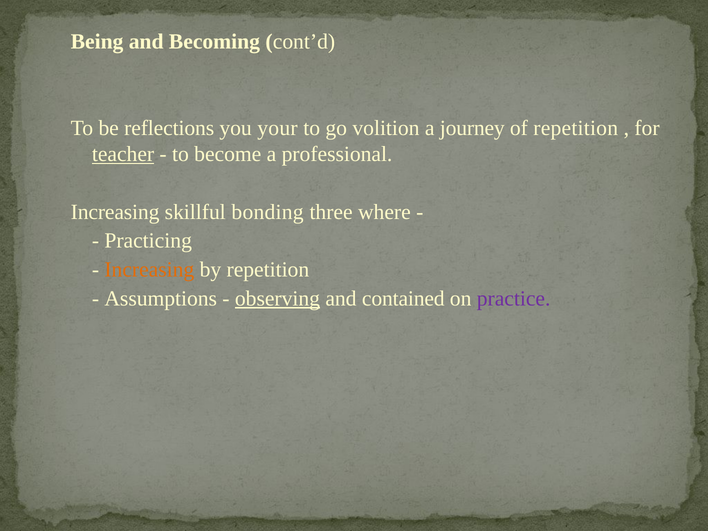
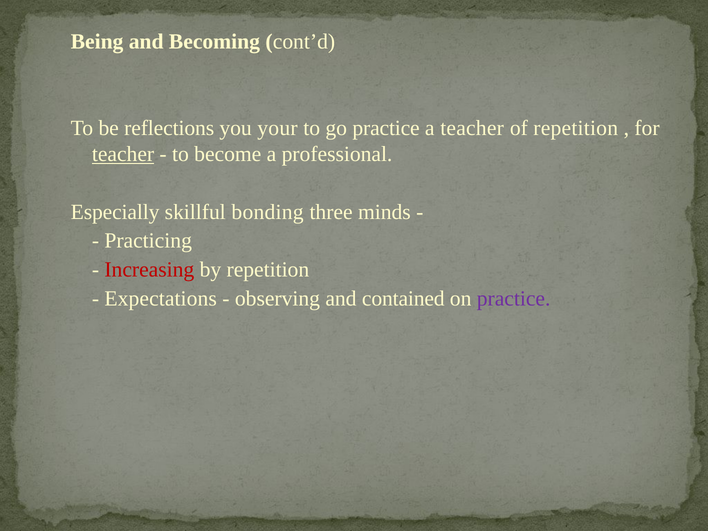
go volition: volition -> practice (386, 128)
a journey: journey -> teacher (472, 128)
Increasing: Increasing -> Especially (115, 212)
where: where -> minds (384, 212)
Increasing colour: orange -> red (149, 270)
Assumptions: Assumptions -> Expectations (161, 299)
observing underline: present -> none (277, 299)
